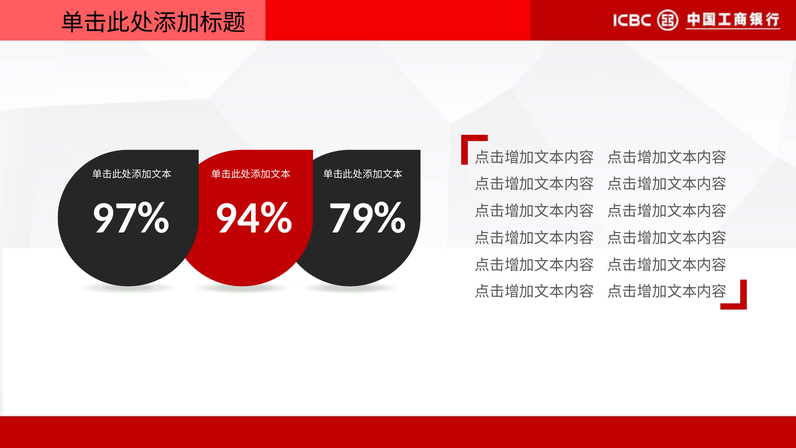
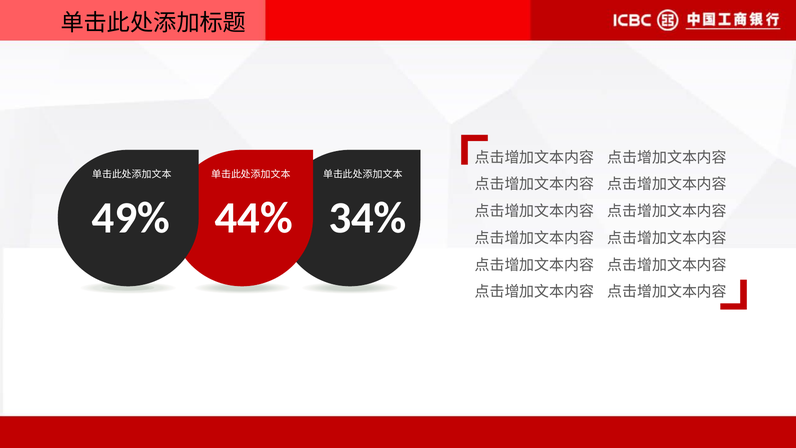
97%: 97% -> 49% (131, 218)
94%: 94% -> 44% (254, 218)
79%: 79% -> 34% (368, 218)
